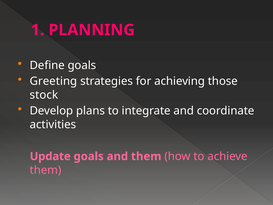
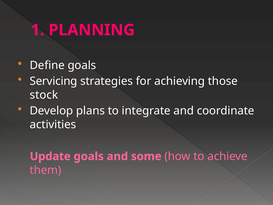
Greeting: Greeting -> Servicing (54, 81)
and them: them -> some (146, 156)
